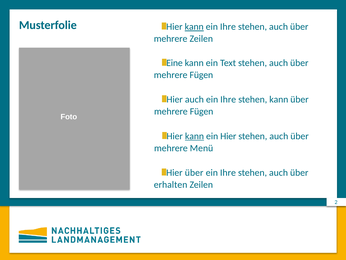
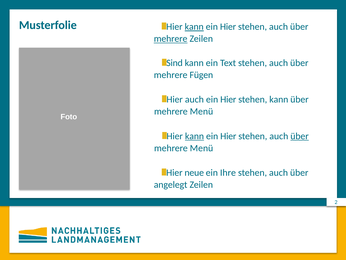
Ihre: Ihre -> Hier (228, 27)
mehrere underline: none -> present (171, 39)
Eine: Eine -> Sind (174, 63)
Ihre: Ihre -> Hier (228, 99)
Fügen: Fügen -> Menü (201, 111)
über underline: none -> present (300, 136)
Hier über: über -> neue (194, 172)
erhalten: erhalten -> angelegt (171, 184)
